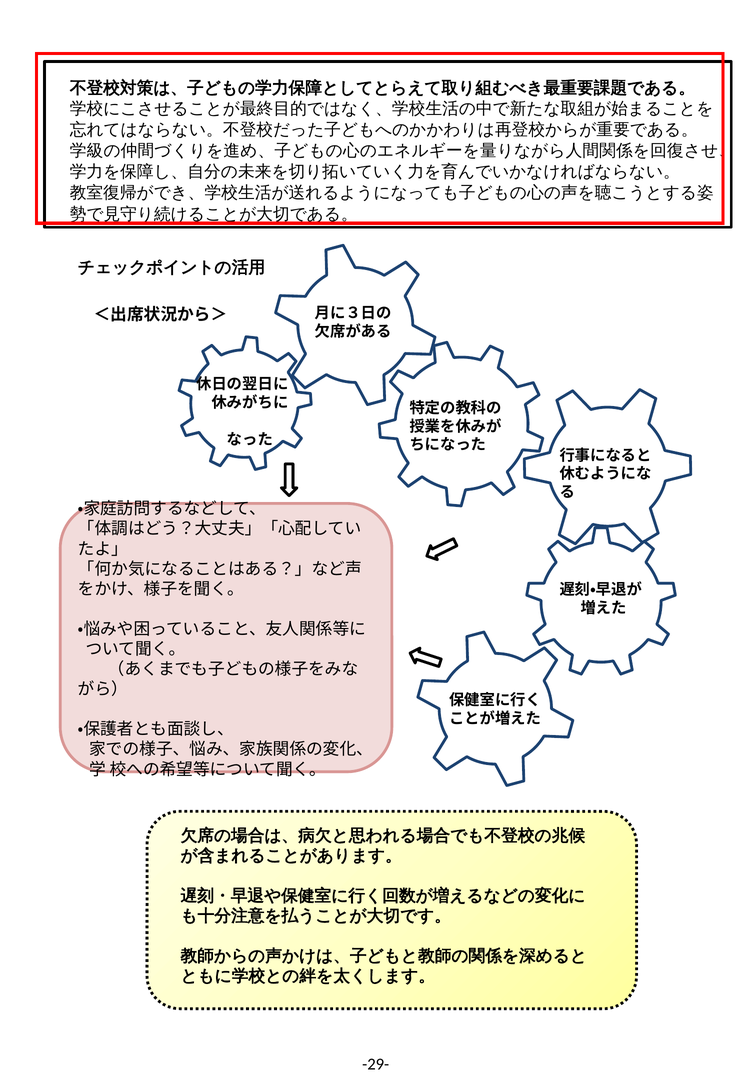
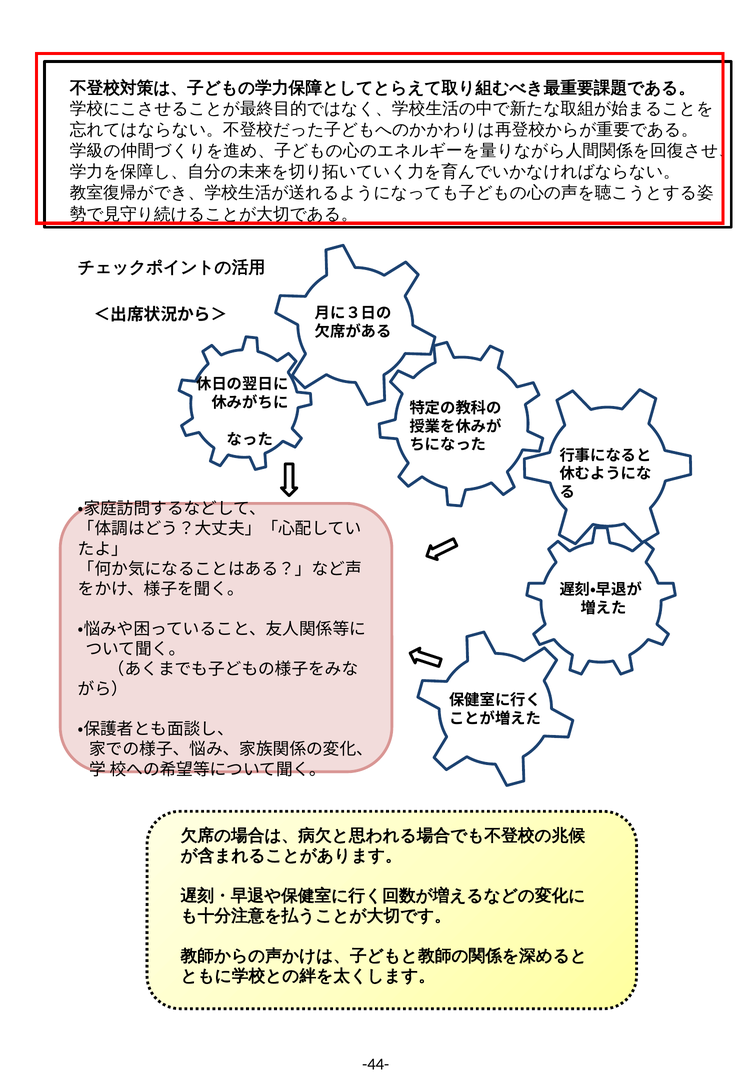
-29-: -29- -> -44- (376, 1065)
